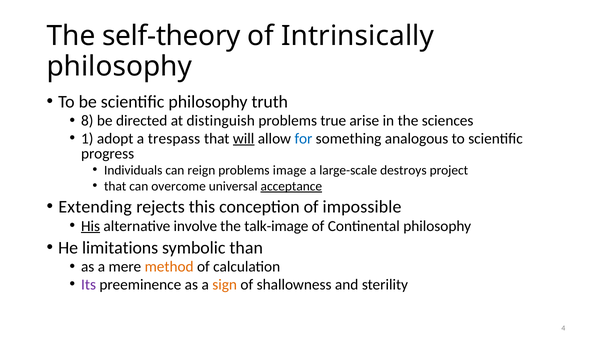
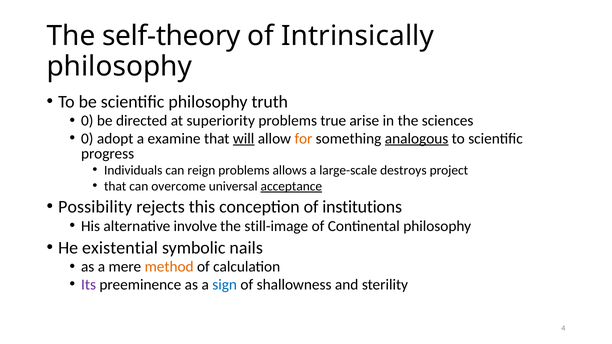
8: 8 -> 0 (87, 121)
distinguish: distinguish -> superiority (221, 121)
1: 1 -> 0 (87, 139)
trespass: trespass -> examine (174, 139)
for colour: blue -> orange (303, 139)
analogous underline: none -> present (417, 139)
image: image -> allows (290, 170)
Extending: Extending -> Possibility (95, 207)
impossible: impossible -> institutions (362, 207)
His underline: present -> none (91, 226)
talk-image: talk-image -> still-image (276, 226)
limitations: limitations -> existential (120, 248)
than: than -> nails (246, 248)
sign colour: orange -> blue (225, 285)
